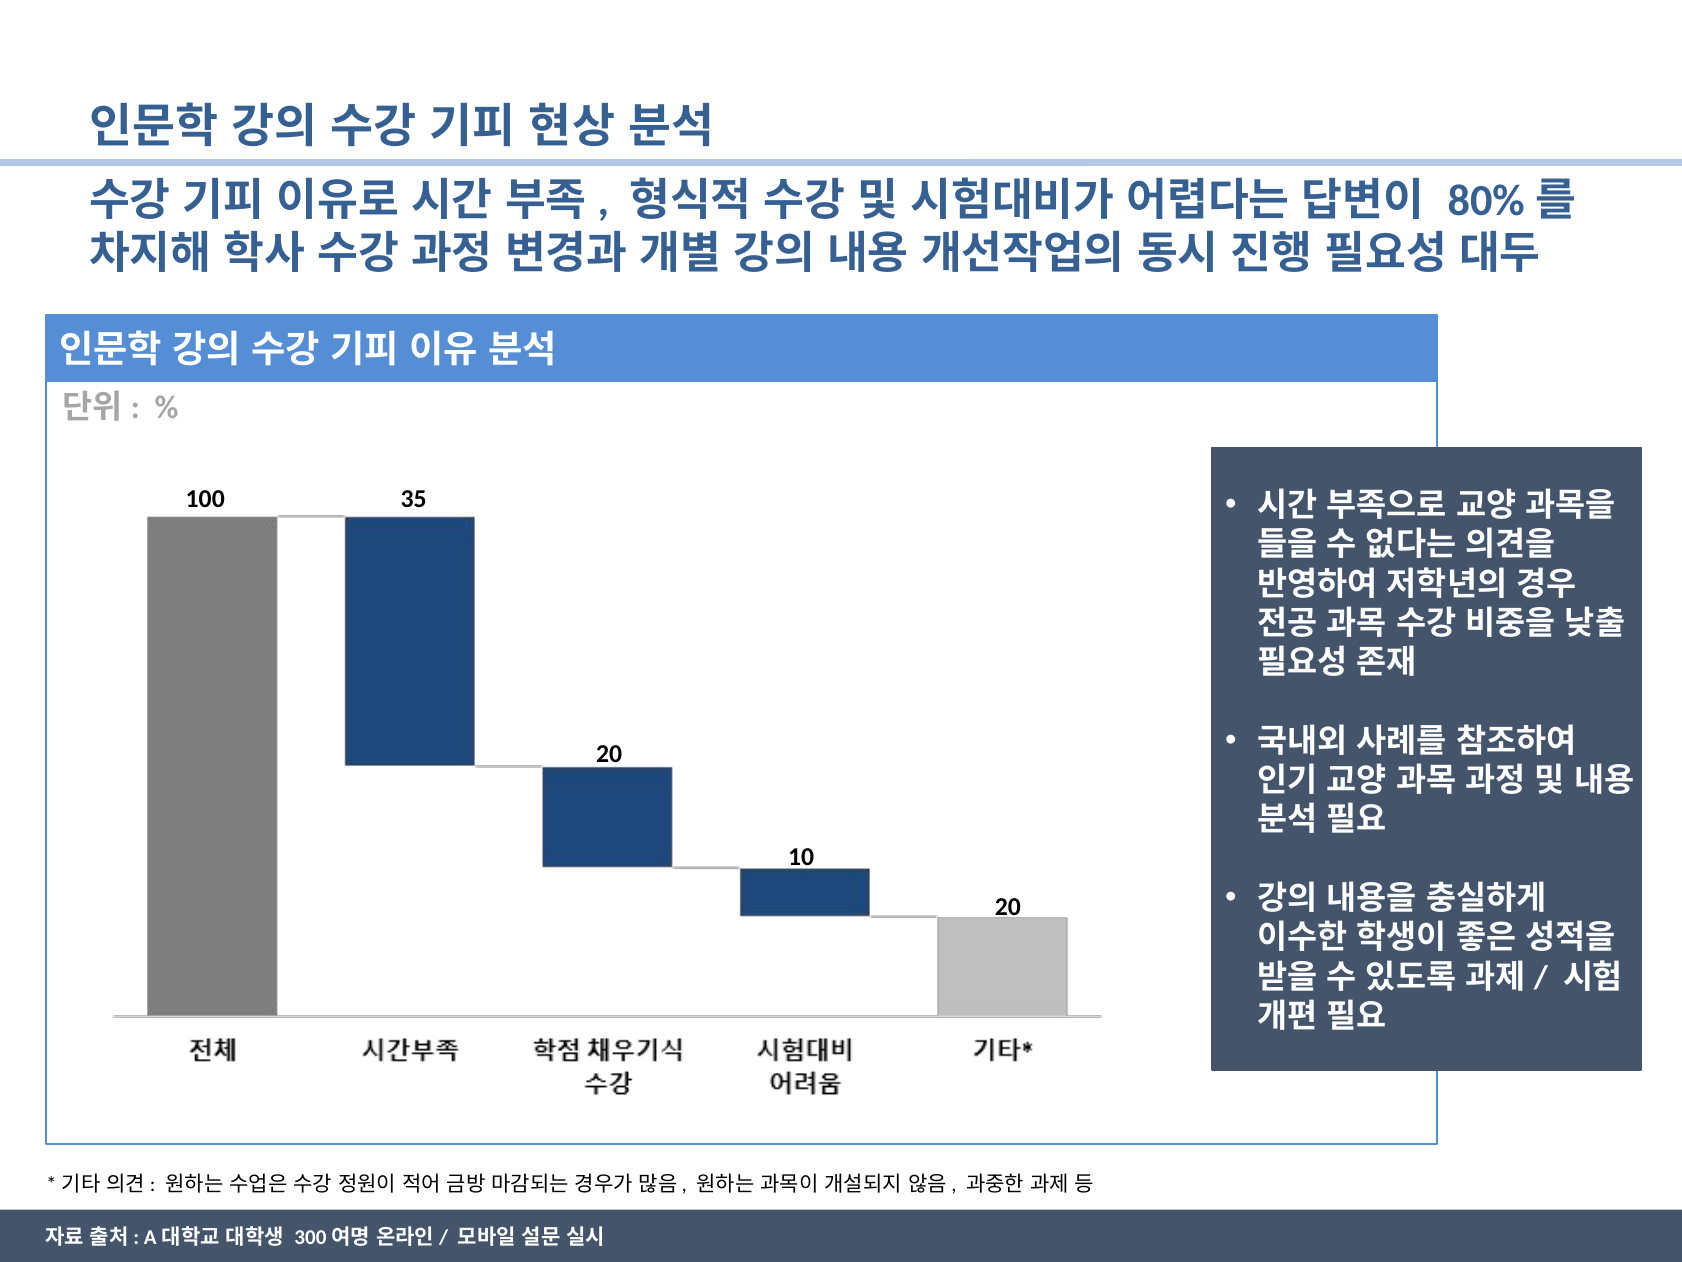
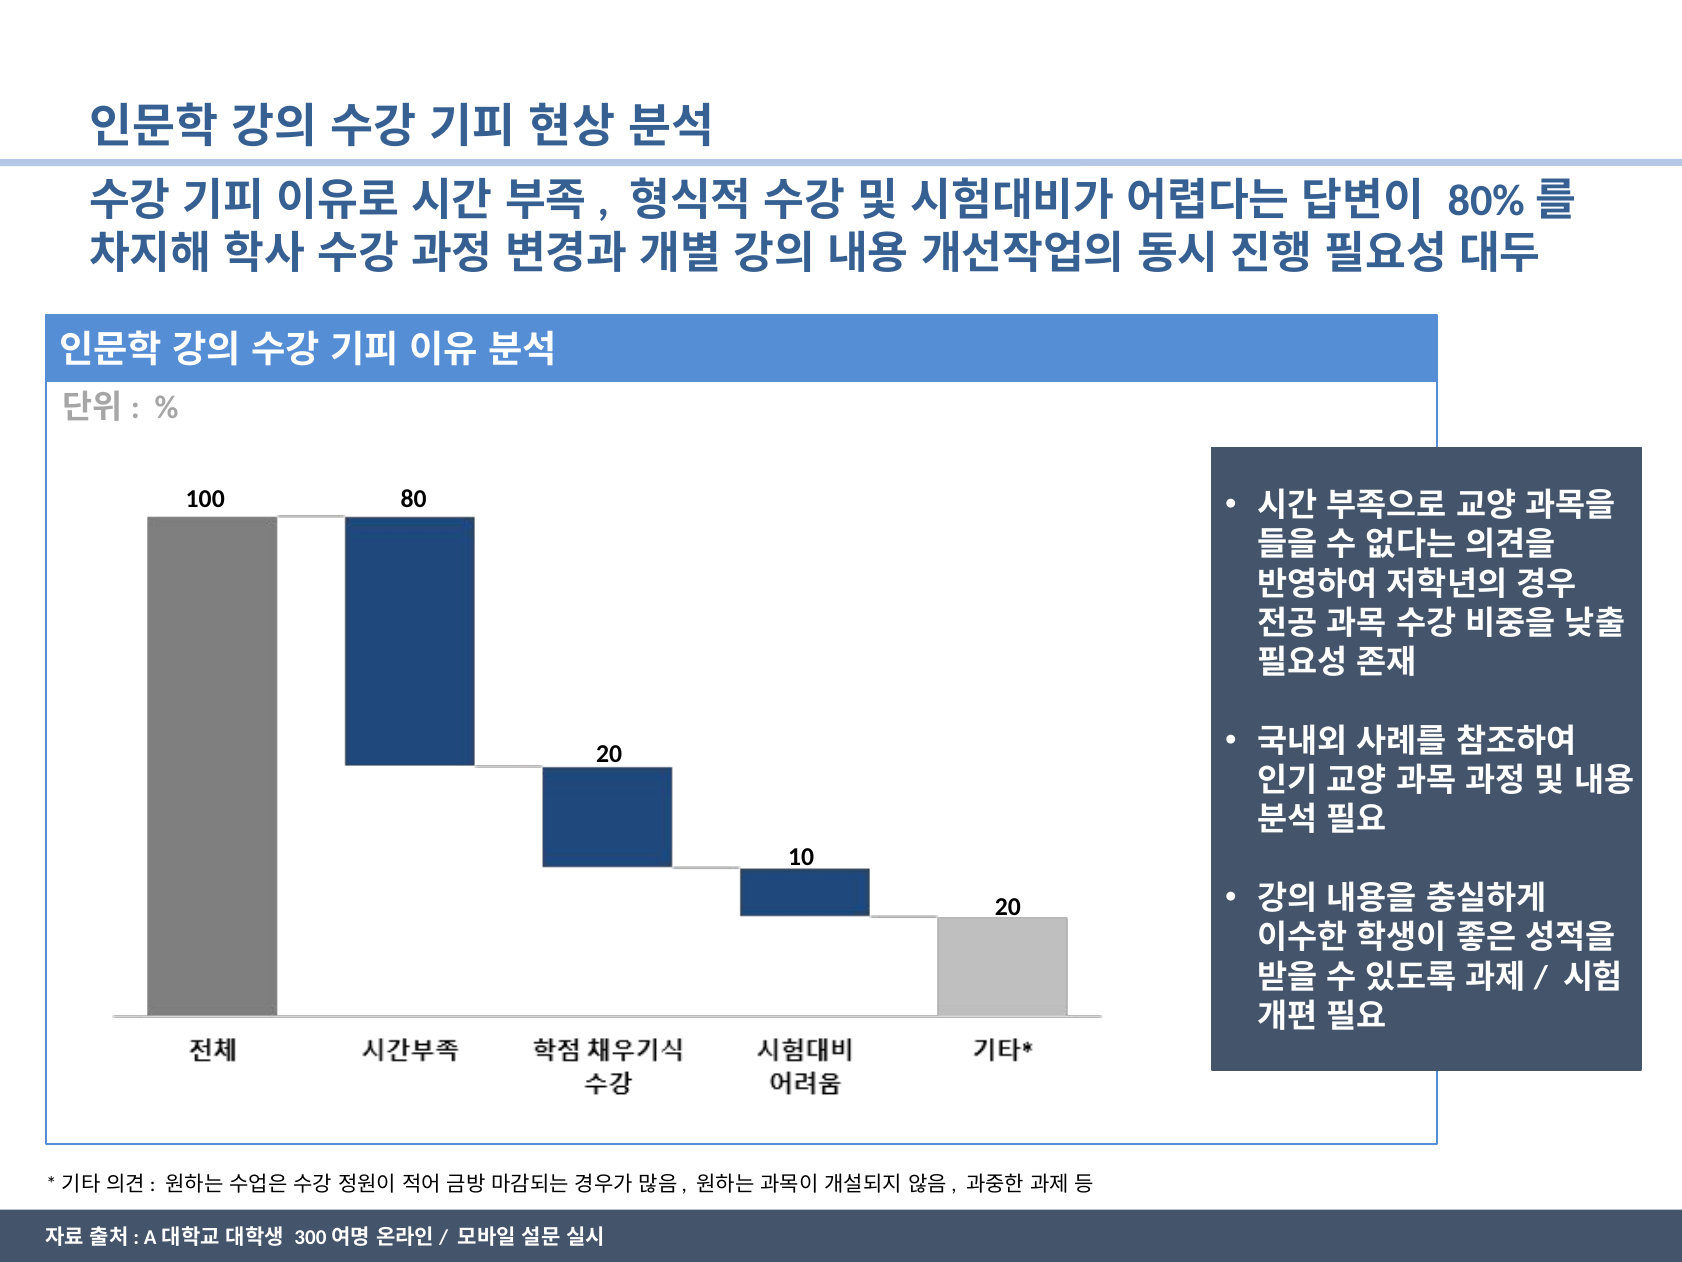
35: 35 -> 80 (414, 499)
